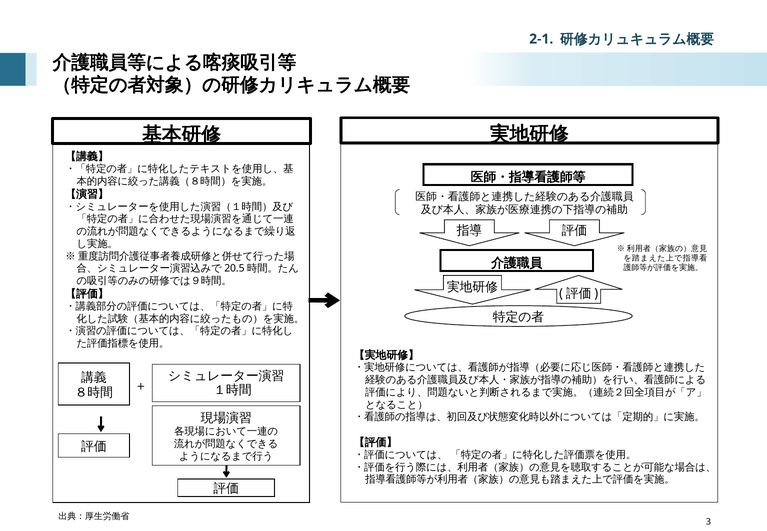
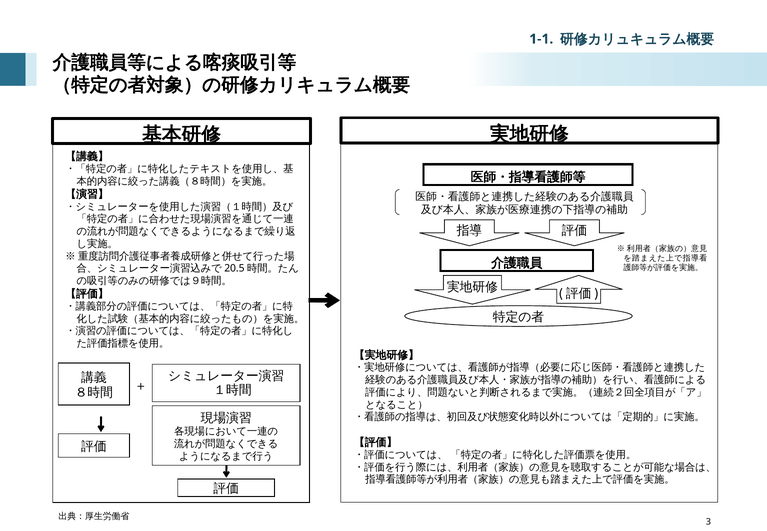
2-1: 2-1 -> 1-1 (541, 39)
